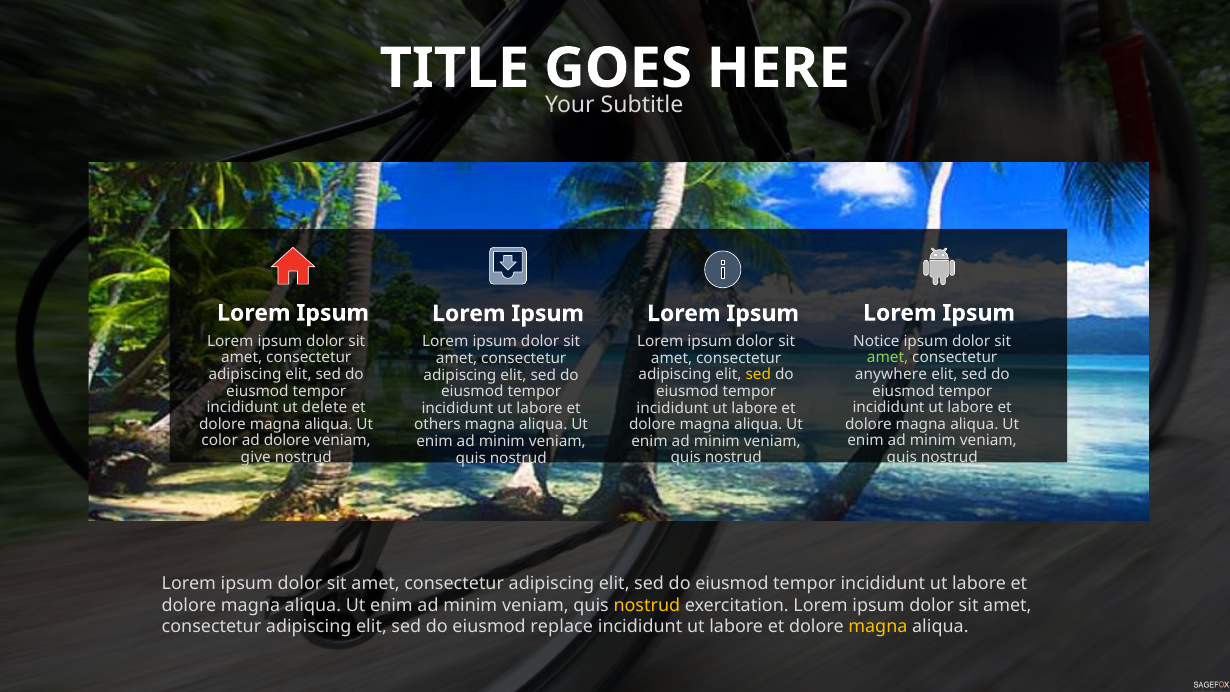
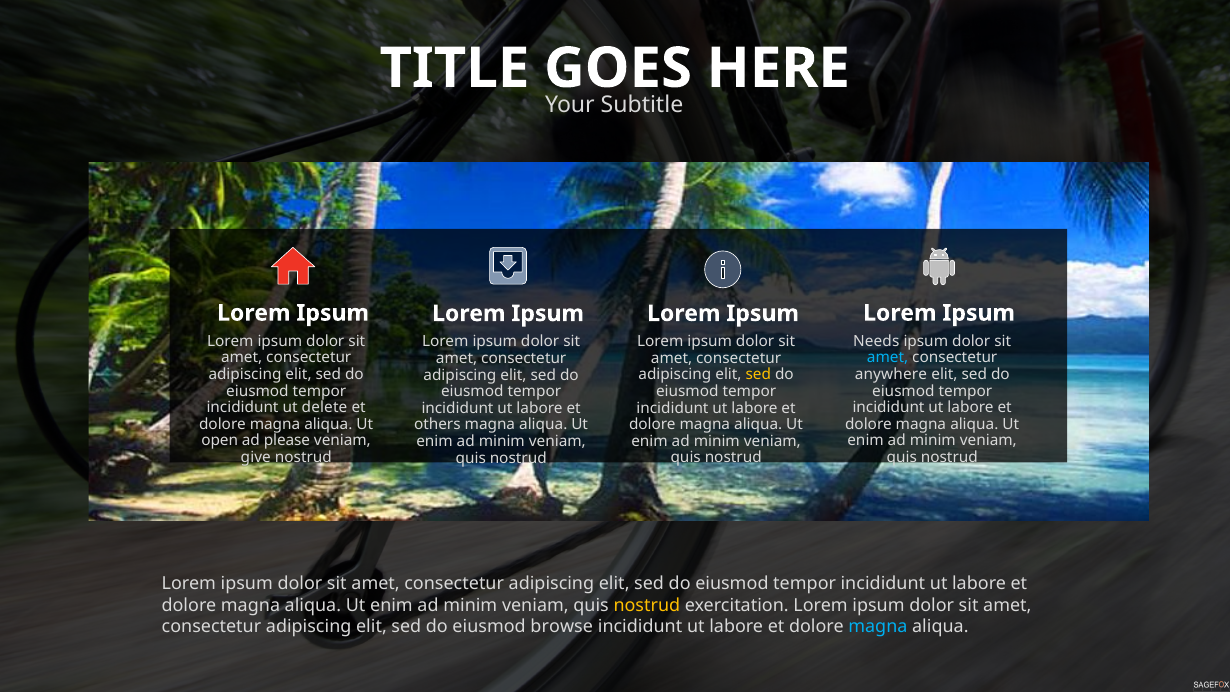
Notice: Notice -> Needs (876, 341)
amet colour: light green -> light blue (888, 358)
color: color -> open (220, 441)
ad dolore: dolore -> please (287, 441)
replace: replace -> browse (562, 627)
magna colour: yellow -> light blue (878, 627)
